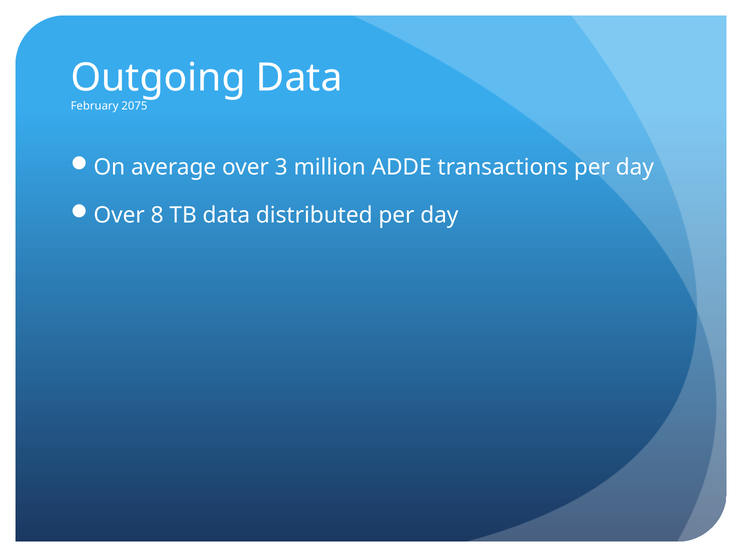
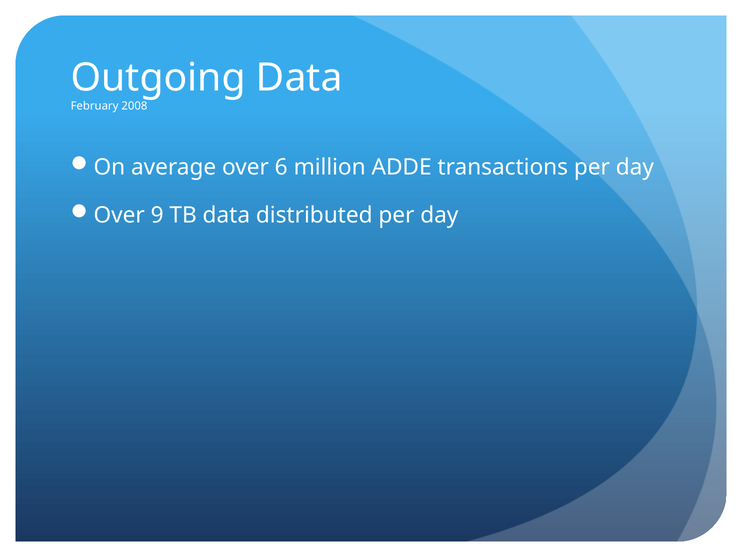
2075: 2075 -> 2008 (134, 106)
3: 3 -> 6 (281, 167)
8: 8 -> 9 (157, 215)
